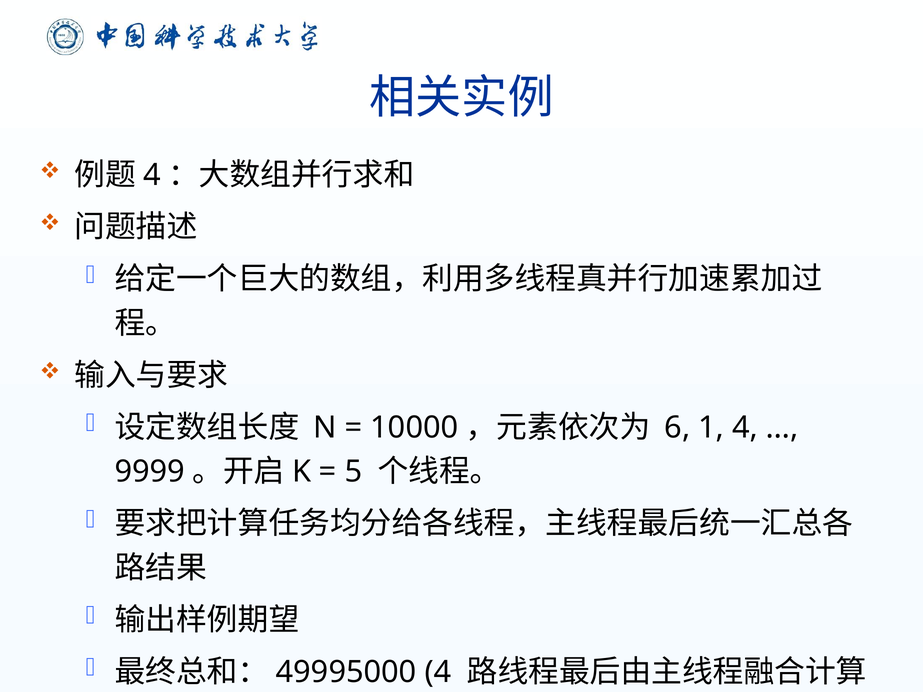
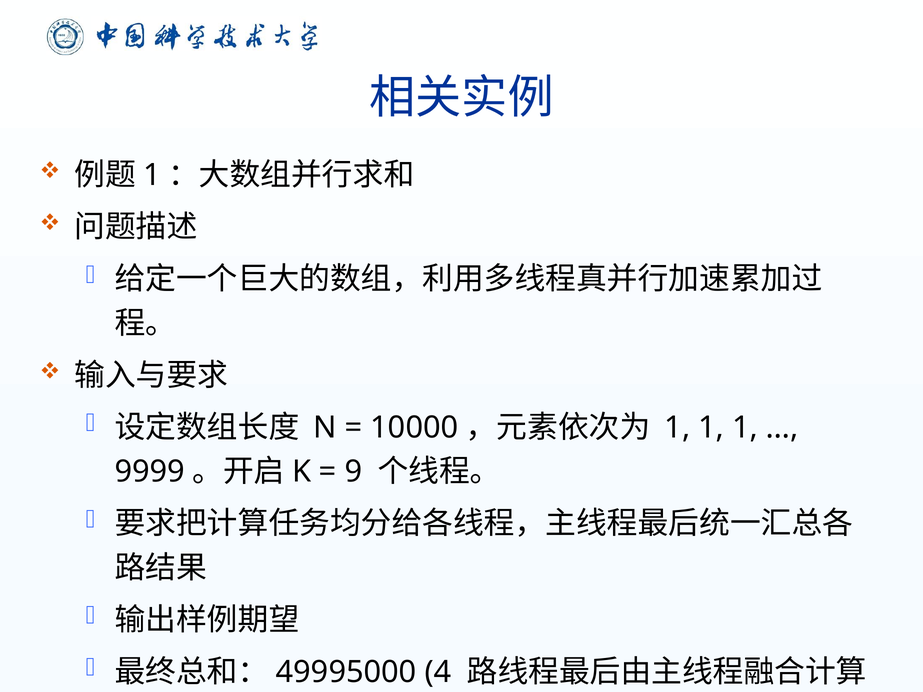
4: 4 -> 1 (152, 175)
6: 6 -> 1 (677, 428)
4: 4 -> 1 (745, 428)
5: 5 -> 9 (353, 472)
